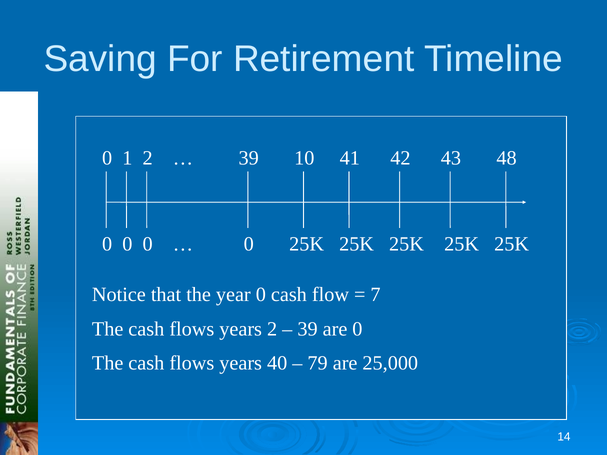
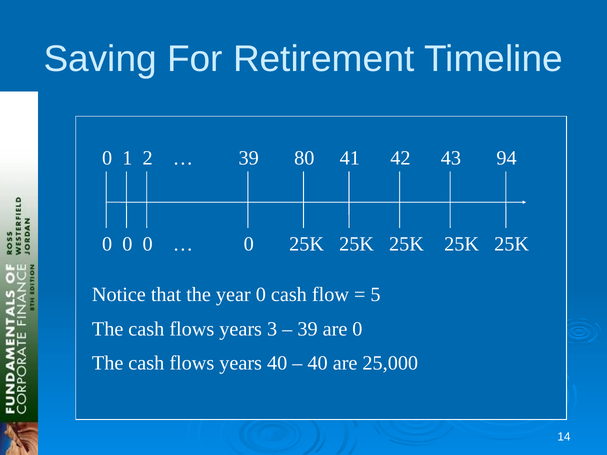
10: 10 -> 80 (304, 158)
48: 48 -> 94 (507, 158)
7: 7 -> 5 (376, 295)
years 2: 2 -> 3 (272, 329)
79: 79 -> 40 (318, 364)
